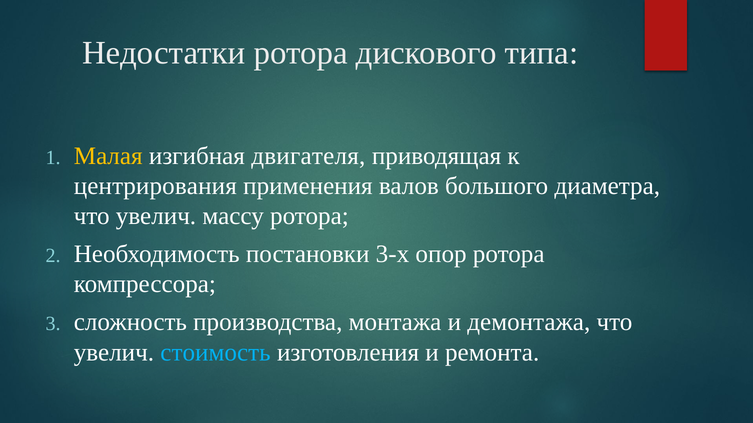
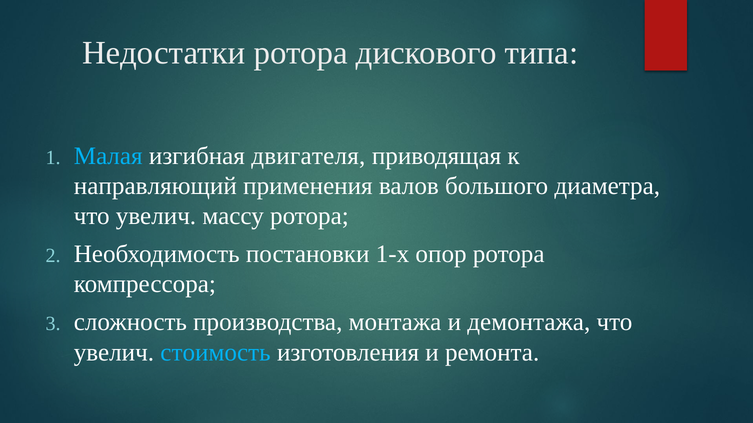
Малая colour: yellow -> light blue (108, 156)
центрирования: центрирования -> направляющий (155, 186)
3-х: 3-х -> 1-х (392, 254)
